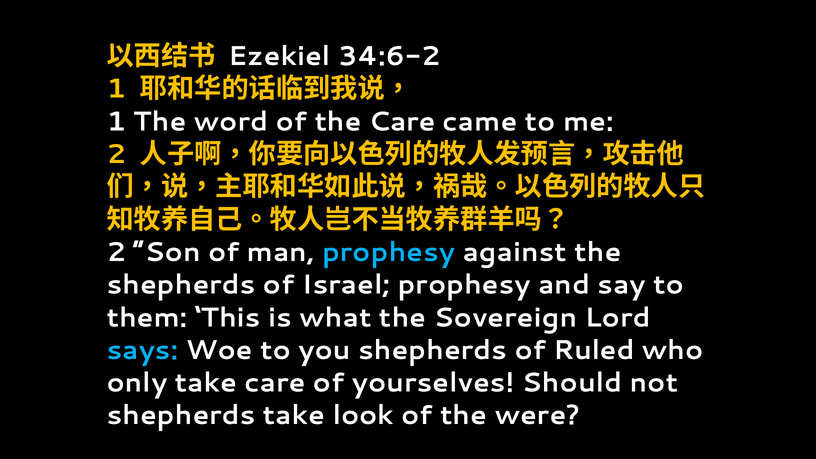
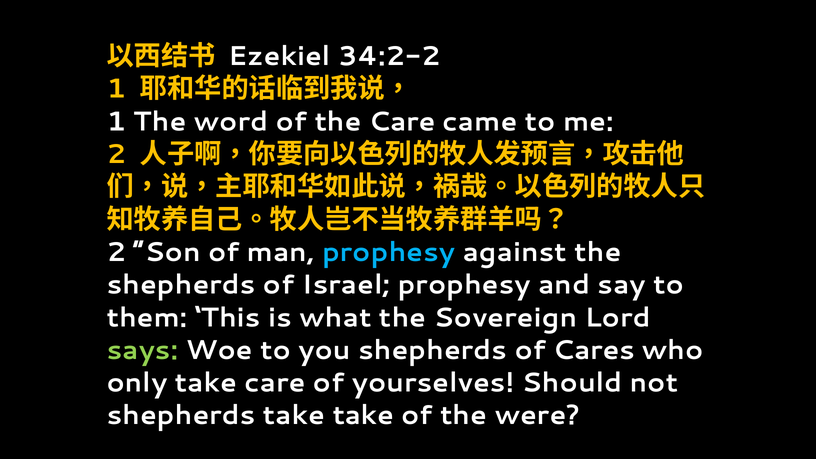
34:6-2: 34:6-2 -> 34:2-2 (389, 56)
says colour: light blue -> light green (142, 350)
Ruled: Ruled -> Cares (594, 350)
take look: look -> take (363, 415)
